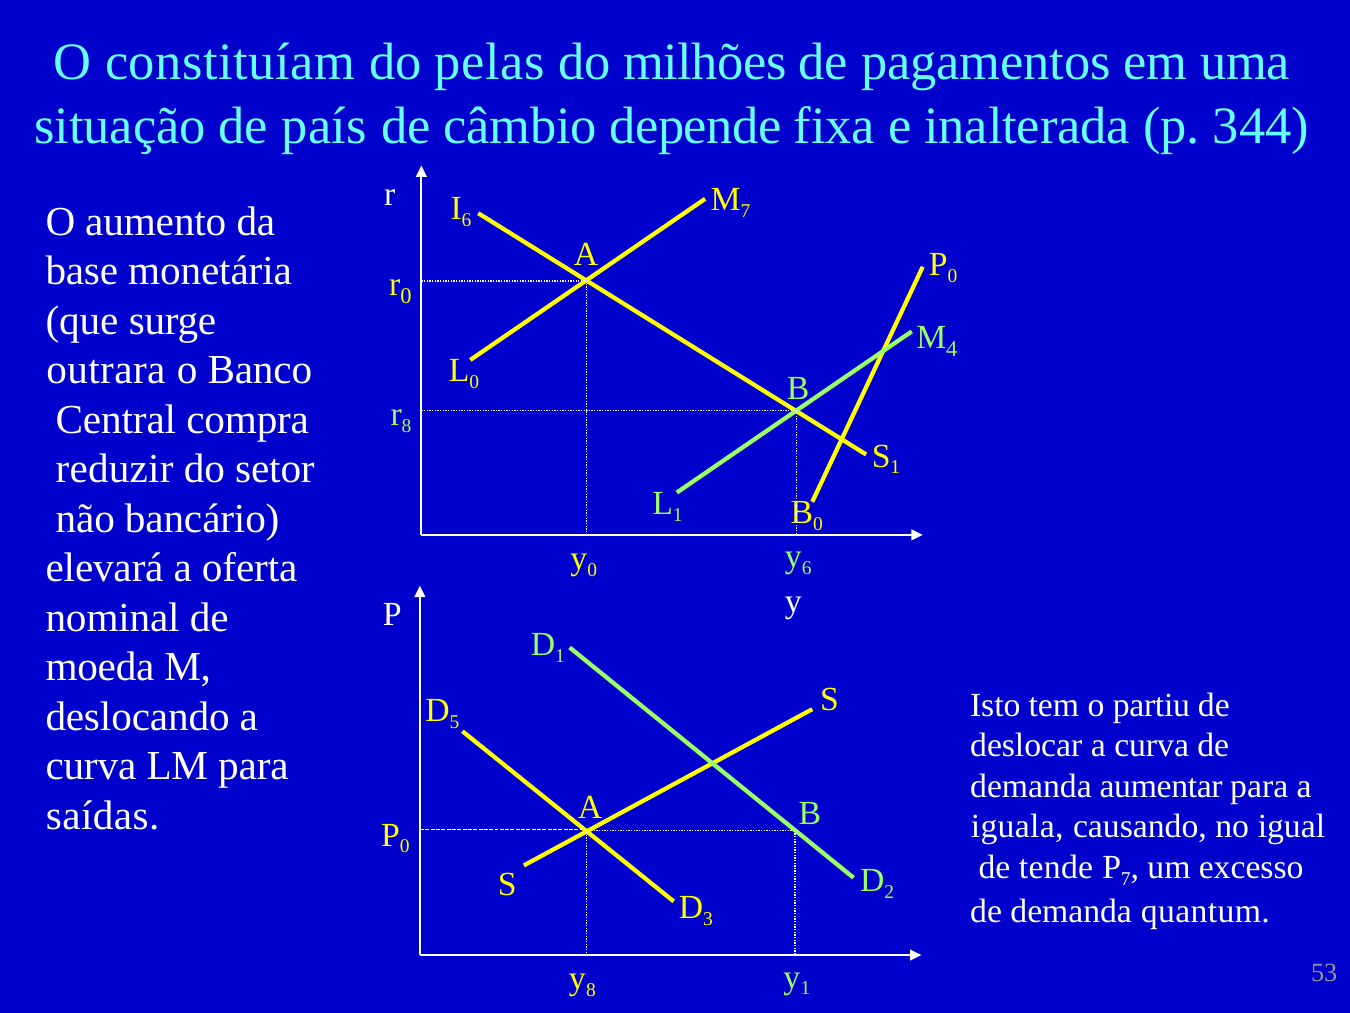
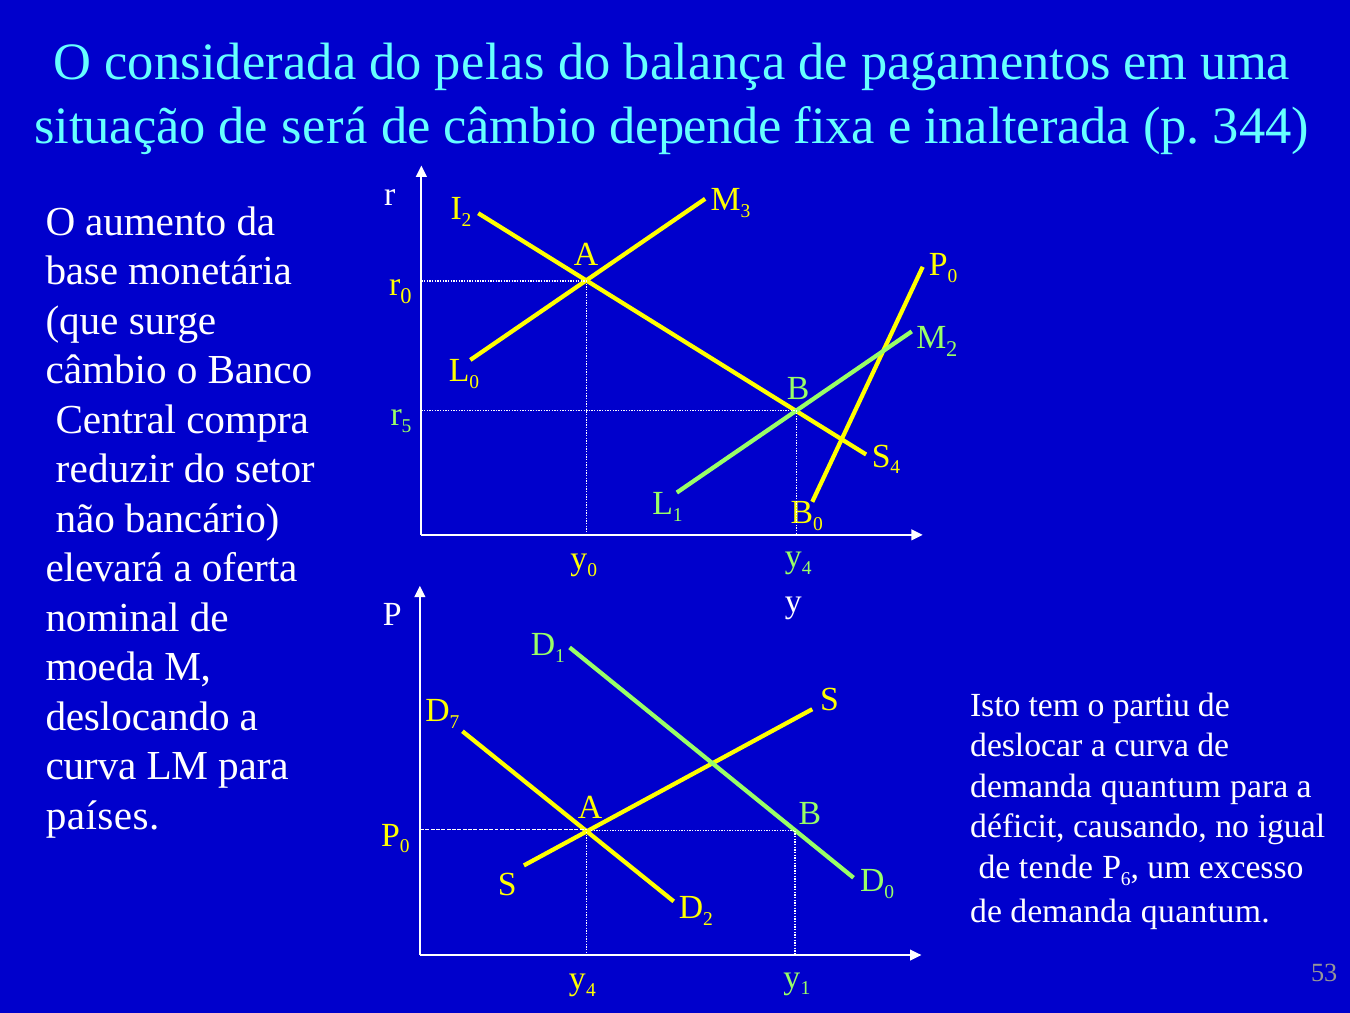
constituíam: constituíam -> considerada (230, 63)
milhões: milhões -> balança (705, 63)
país: país -> será (324, 126)
M 7: 7 -> 3 (746, 210)
6: 6 -> 2 (466, 220)
M 4: 4 -> 2 (952, 349)
outrara: outrara -> câmbio (106, 370)
r 8: 8 -> 5 (406, 426)
S 1: 1 -> 4 (895, 467)
6: 6 -> 4 (807, 568)
5: 5 -> 7 (454, 721)
aumentar: aumentar -> quantum (1161, 786)
saídas: saídas -> países (103, 815)
iguala: iguala -> déficit (1017, 826)
P 7: 7 -> 6 (1126, 878)
2: 2 -> 0 (889, 892)
3: 3 -> 2 (708, 919)
8: 8 -> 4 (591, 990)
